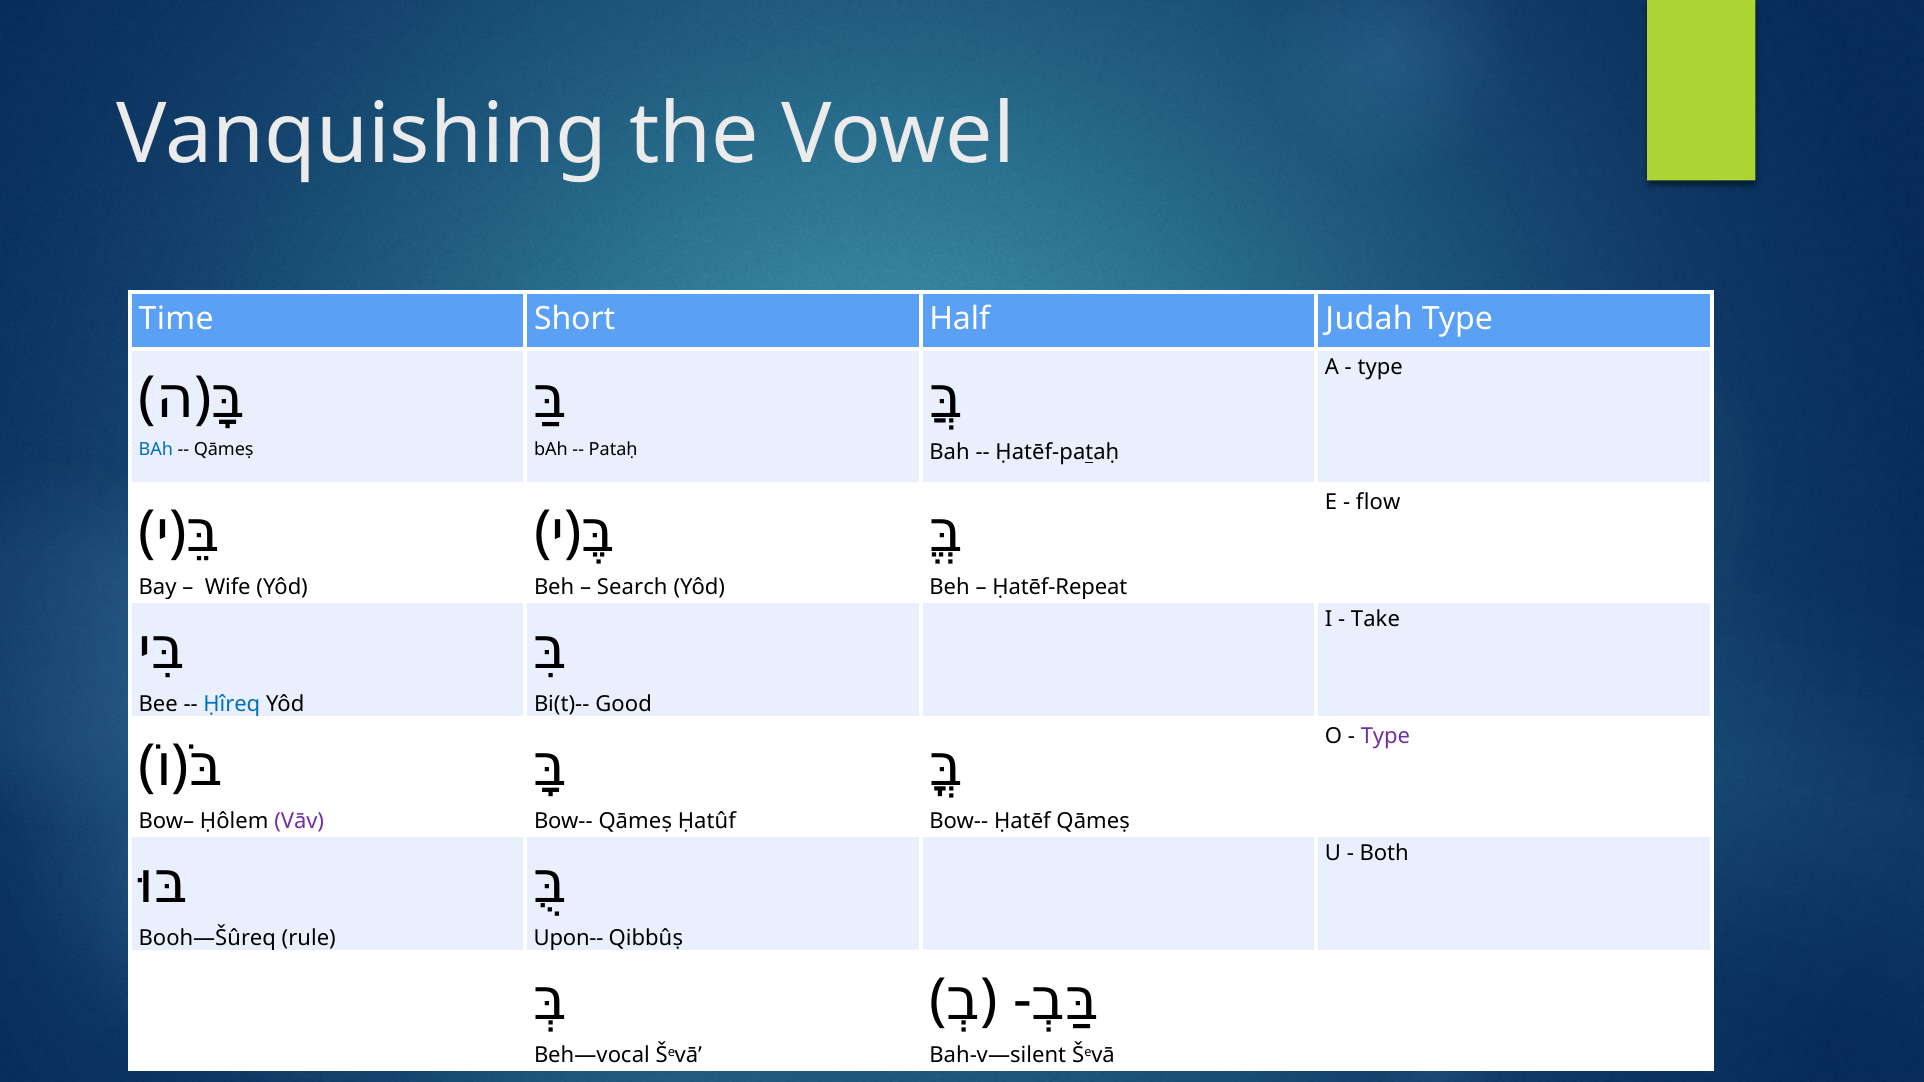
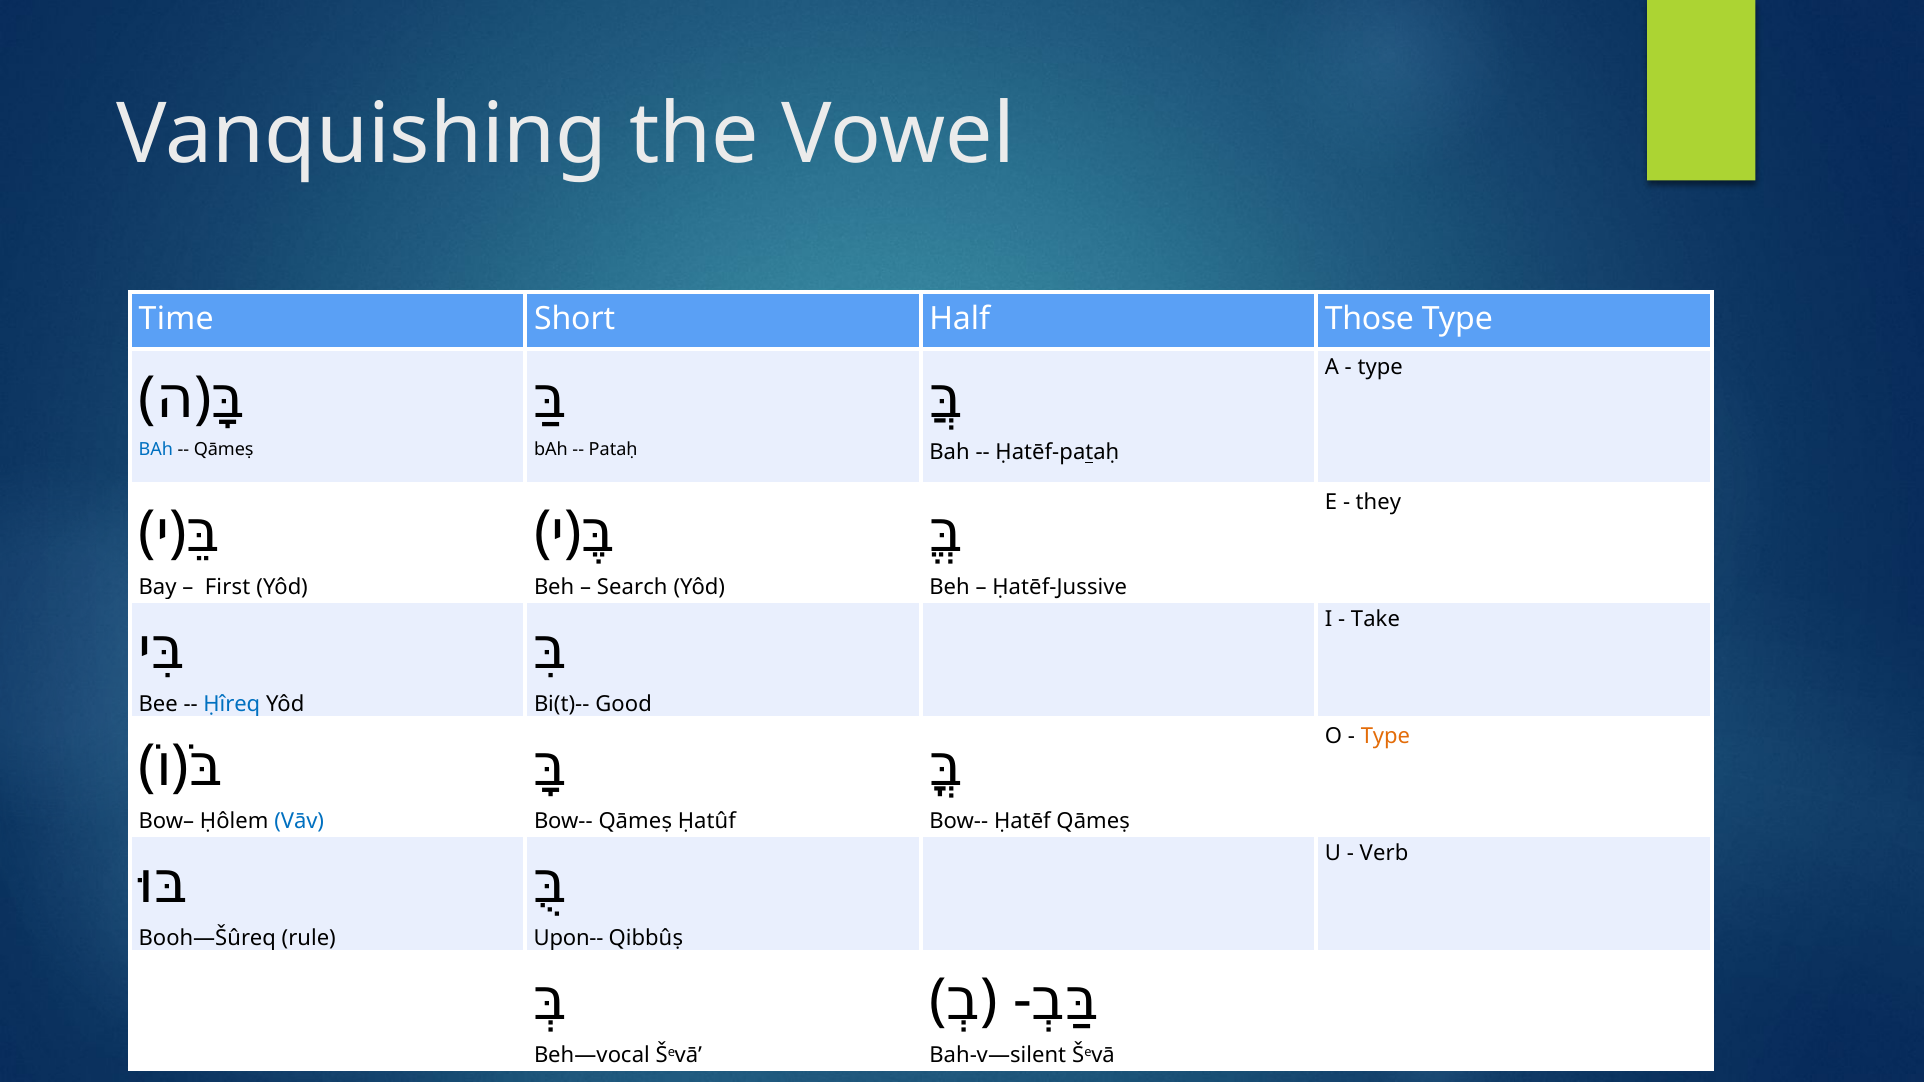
Judah: Judah -> Those (1369, 319)
flow: flow -> they (1378, 502)
Wife: Wife -> First (228, 587)
Ḥatēf-Repeat: Ḥatēf-Repeat -> Ḥatēf-Jussive (1060, 587)
Type colour: purple -> orange (1385, 737)
Vāv colour: purple -> blue (299, 821)
Both: Both -> Verb (1384, 854)
